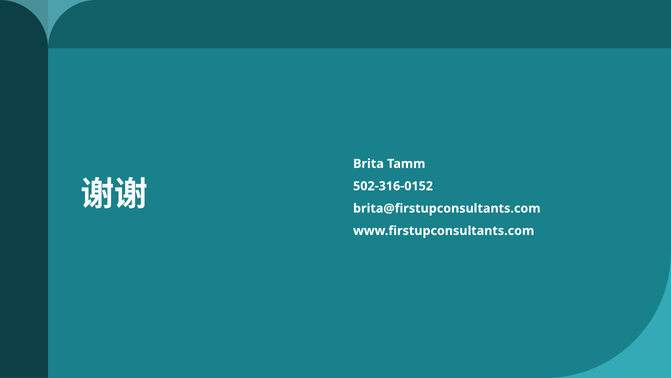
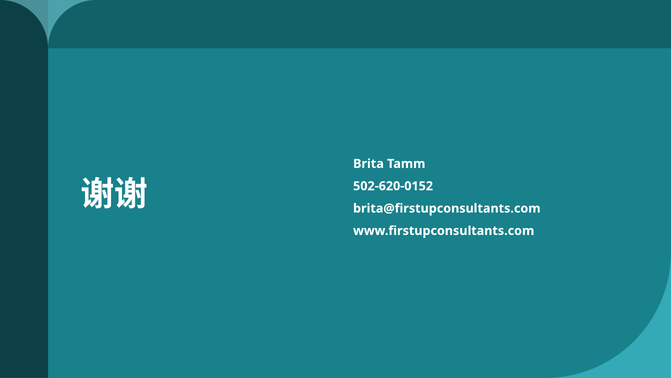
502-316-0152: 502-316-0152 -> 502-620-0152 (393, 186)
